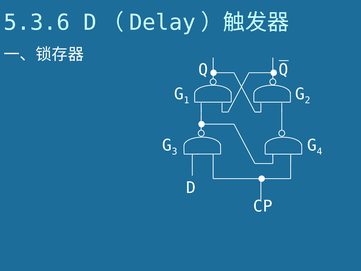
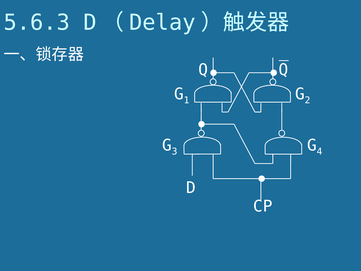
5.3.6: 5.3.6 -> 5.6.3 (37, 23)
